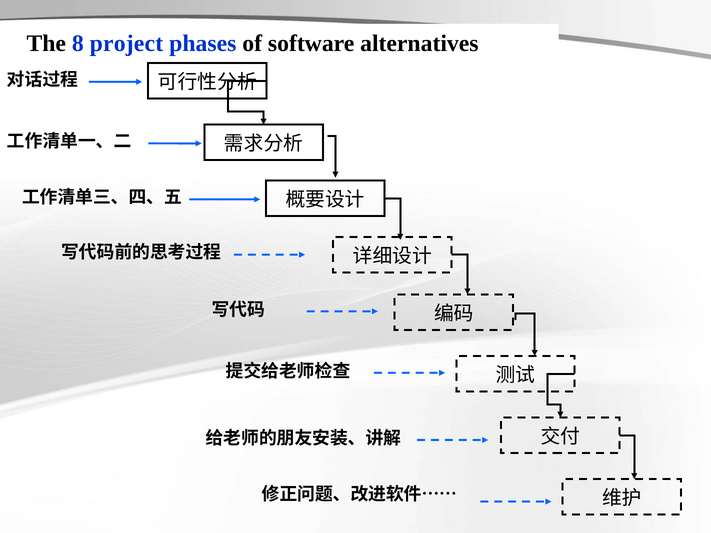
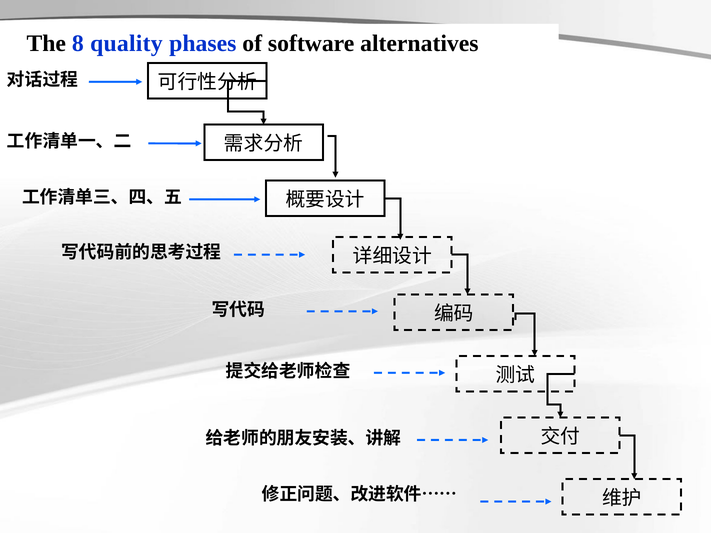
project: project -> quality (126, 43)
